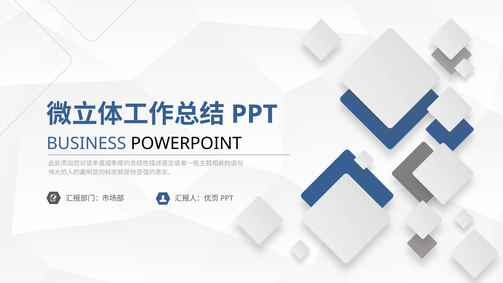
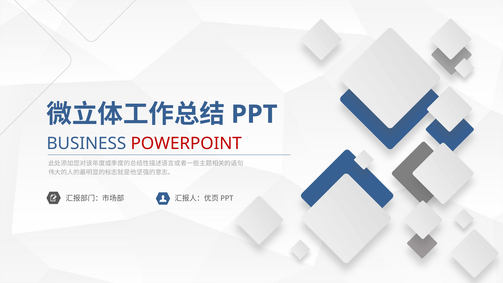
POWERPOINT colour: black -> red (186, 144)
